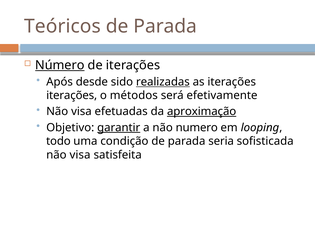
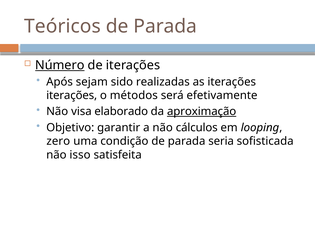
desde: desde -> sejam (92, 82)
realizadas underline: present -> none (163, 82)
efetuadas: efetuadas -> elaborado (121, 112)
garantir underline: present -> none (119, 128)
numero: numero -> cálculos (197, 128)
todo: todo -> zero (58, 141)
visa: visa -> isso (80, 155)
